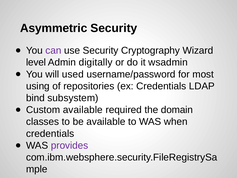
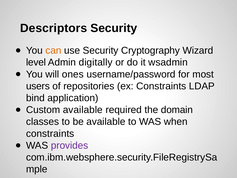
Asymmetric: Asymmetric -> Descriptors (54, 28)
can colour: purple -> orange (53, 50)
used: used -> ones (73, 74)
using: using -> users (38, 86)
ex Credentials: Credentials -> Constraints (161, 86)
subsystem: subsystem -> application (73, 98)
credentials: credentials -> constraints (50, 133)
